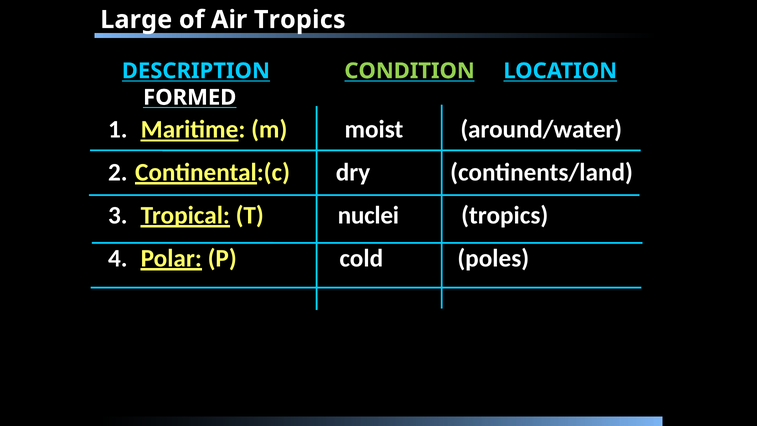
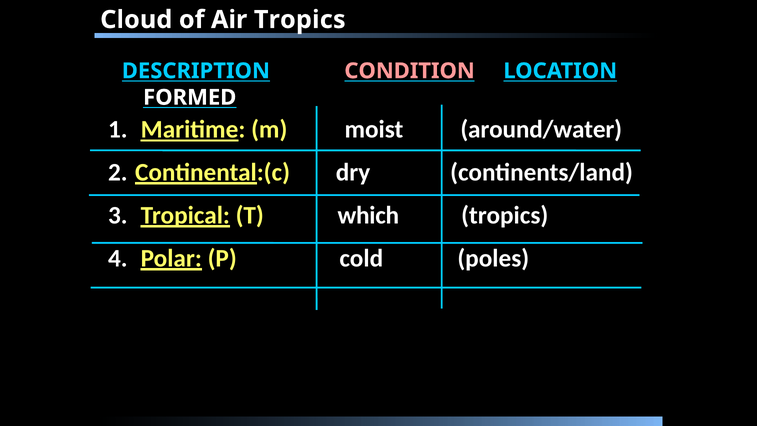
Large: Large -> Cloud (136, 20)
CONDITION colour: light green -> pink (410, 71)
nuclei: nuclei -> which (368, 215)
